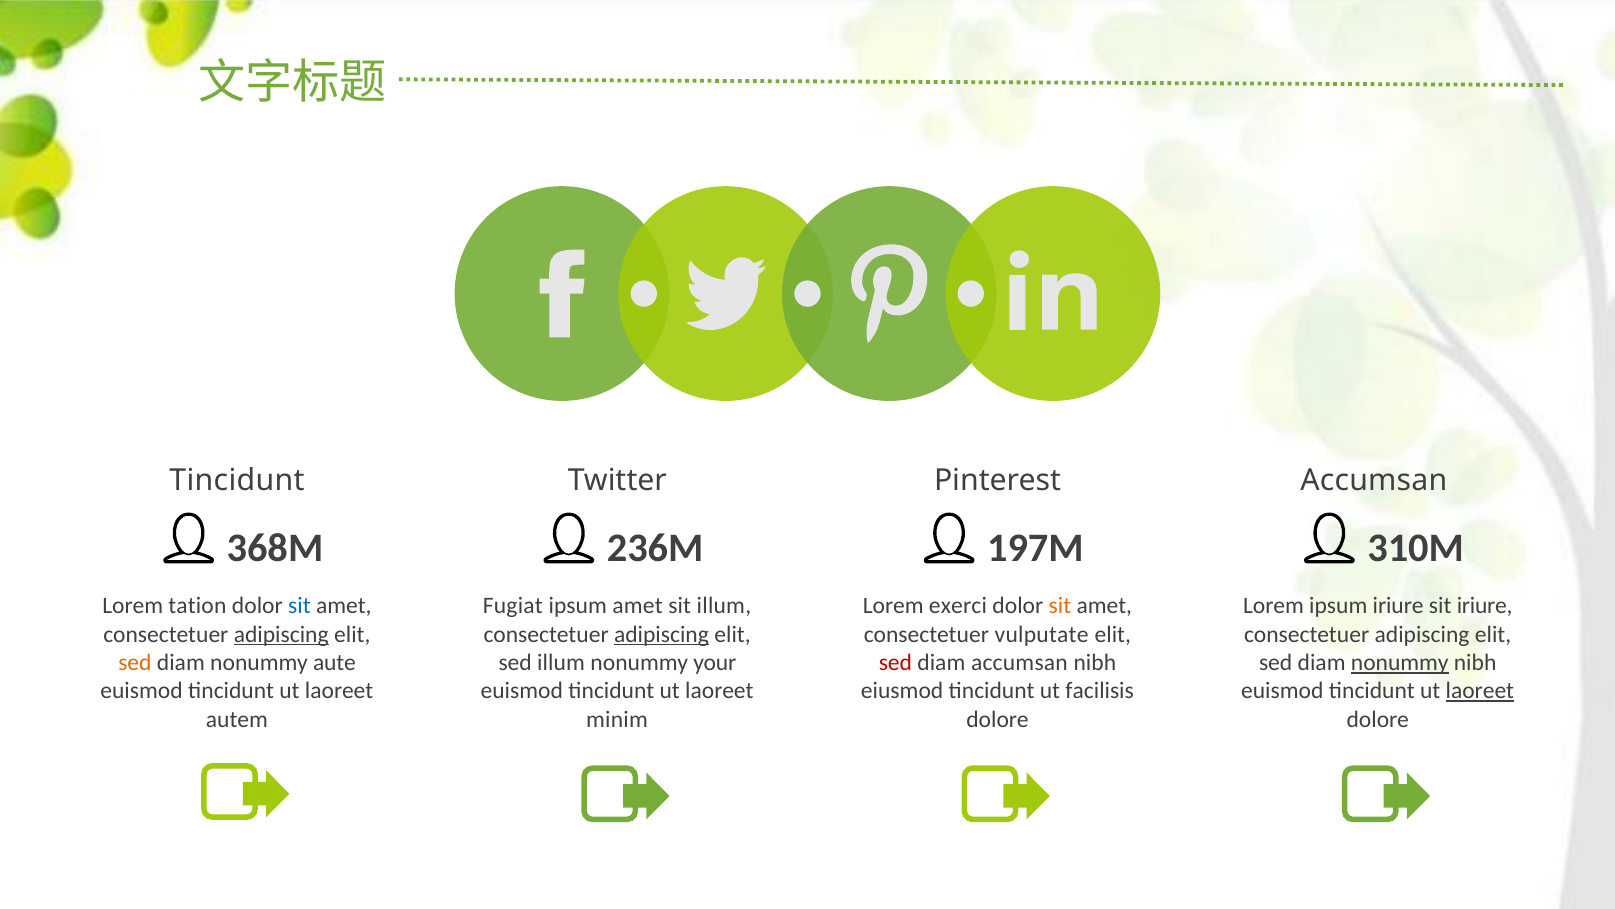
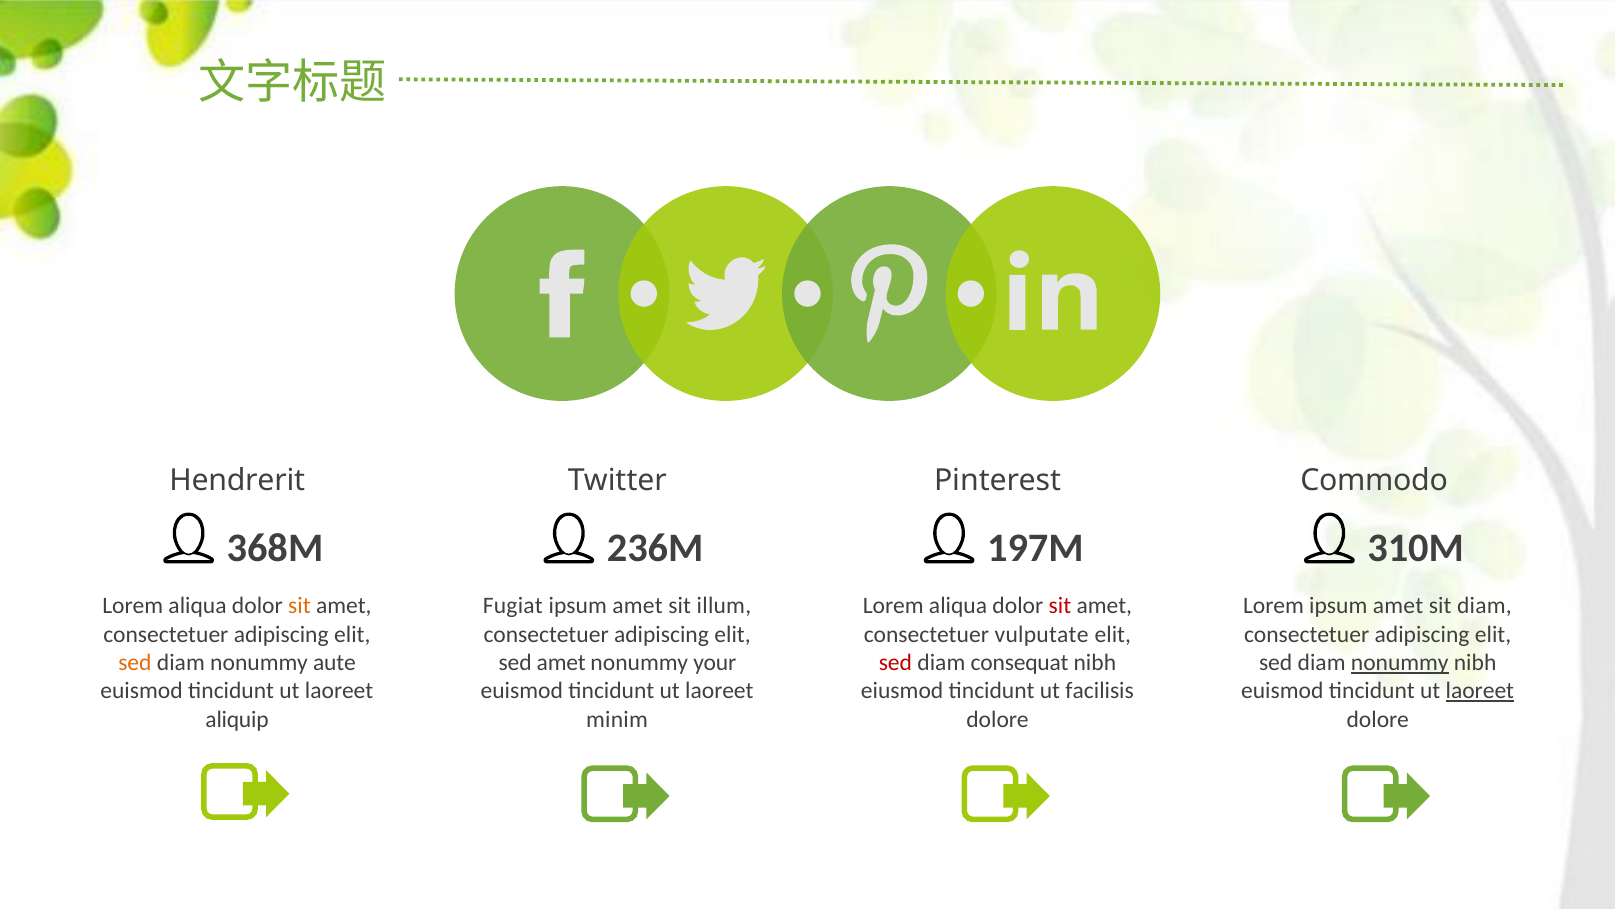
Tincidunt: Tincidunt -> Hendrerit (237, 480)
Accumsan: Accumsan -> Commodo (1374, 480)
tation: tation -> aliqua (198, 606)
sit colour: blue -> orange (299, 606)
exerci: exerci -> aliqua (958, 606)
sit colour: orange -> red (1060, 606)
Lorem ipsum iriure: iriure -> amet (1398, 606)
sit iriure: iriure -> diam (1484, 606)
adipiscing underline: present -> none (281, 634)
adipiscing underline: present -> none (661, 634)
sed illum: illum -> amet (561, 662)
diam accumsan: accumsan -> consequat (1020, 662)
autem: autem -> aliquip (237, 719)
